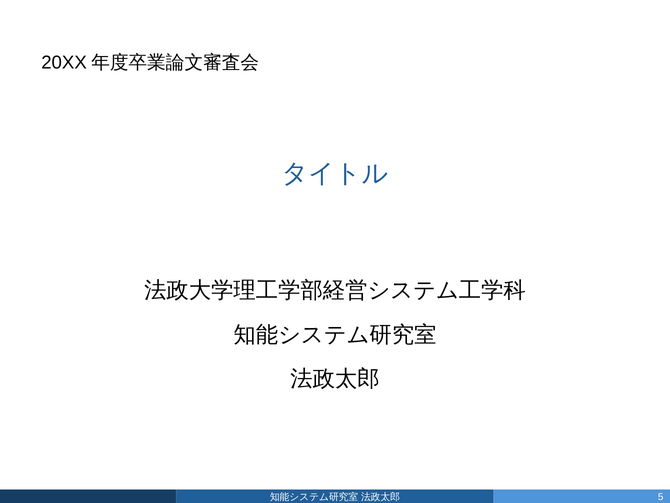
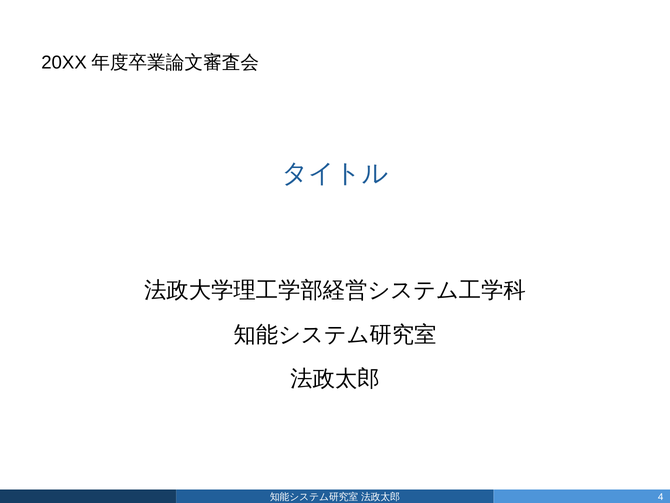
5: 5 -> 4 (661, 496)
